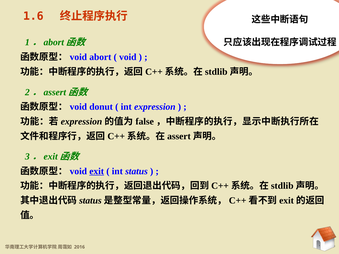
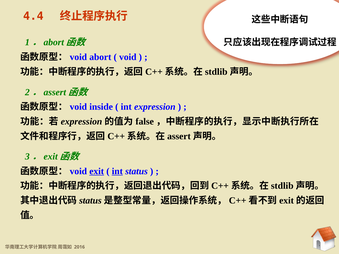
1.6: 1.6 -> 4.4 (33, 16)
donut: donut -> inside (101, 107)
int underline: none -> present (117, 171)
